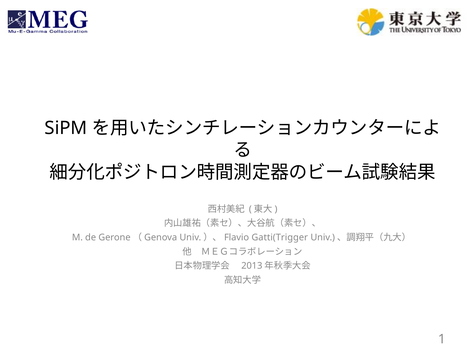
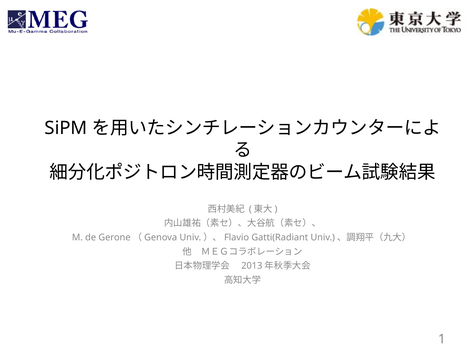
Gatti(Trigger: Gatti(Trigger -> Gatti(Radiant (280, 237)
